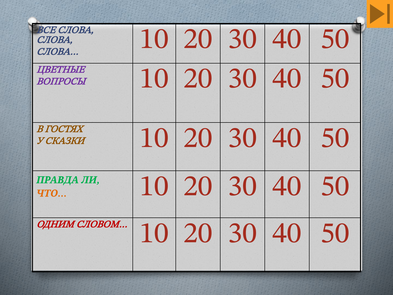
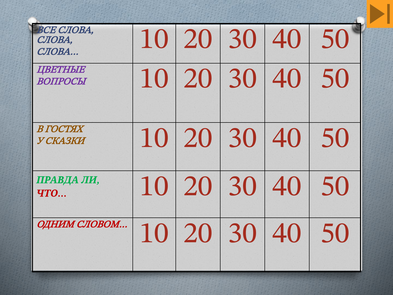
ЧТО… colour: orange -> red (52, 193)
